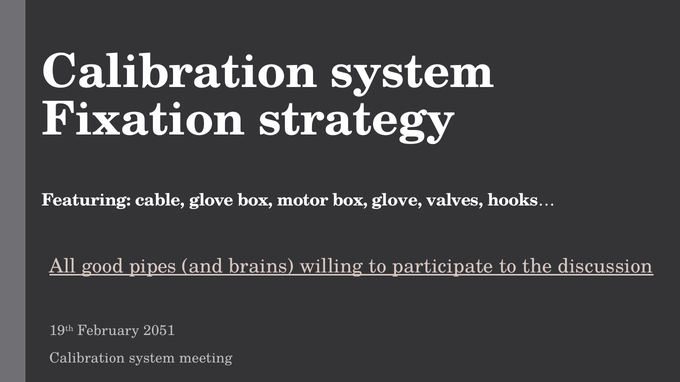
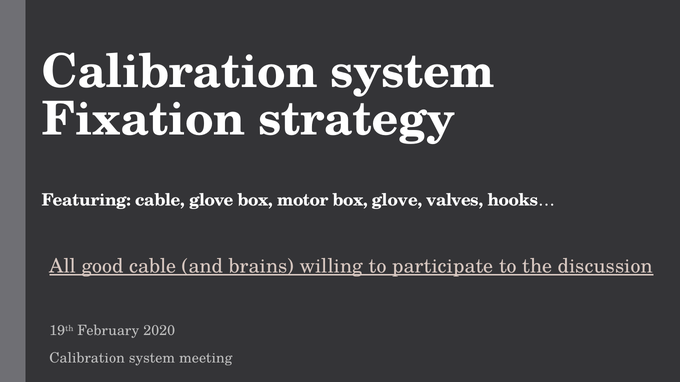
good pipes: pipes -> cable (153, 266)
2051: 2051 -> 2020 (159, 331)
